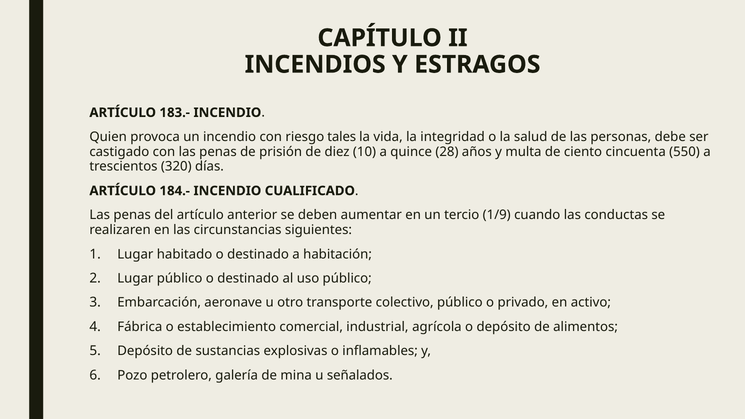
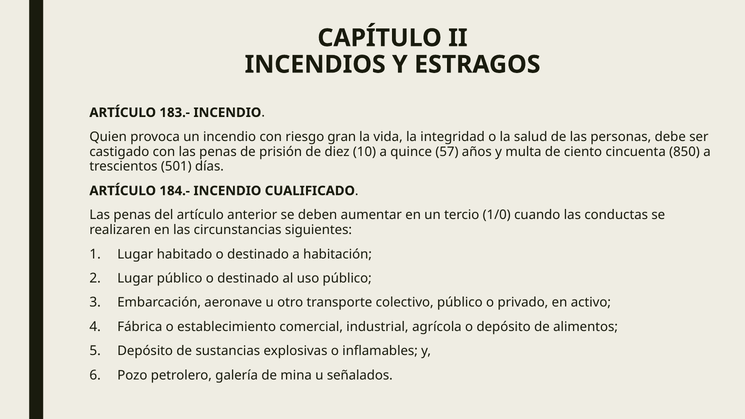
tales: tales -> gran (342, 137)
28: 28 -> 57 (447, 152)
550: 550 -> 850 (685, 152)
320: 320 -> 501 (176, 167)
1/9: 1/9 -> 1/0 (497, 215)
